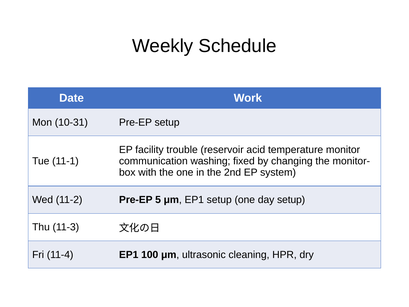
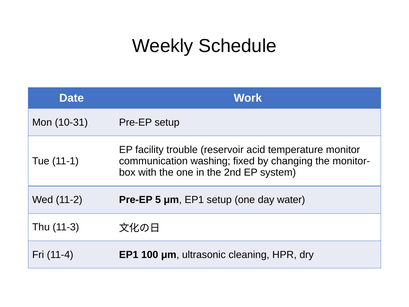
day setup: setup -> water (291, 200)
